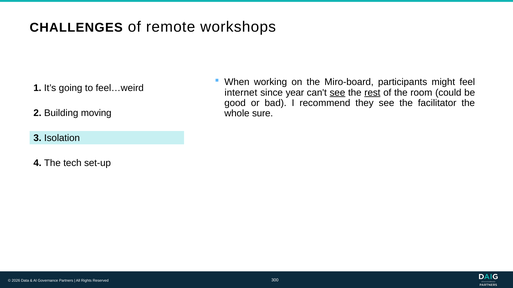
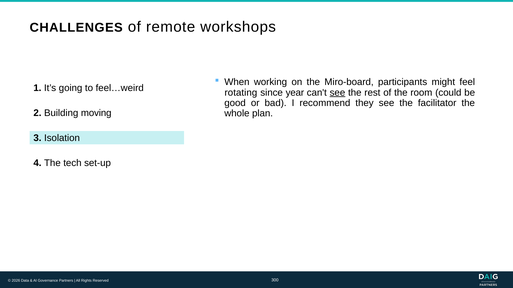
internet: internet -> rotating (241, 93)
rest underline: present -> none (372, 93)
sure: sure -> plan (263, 113)
